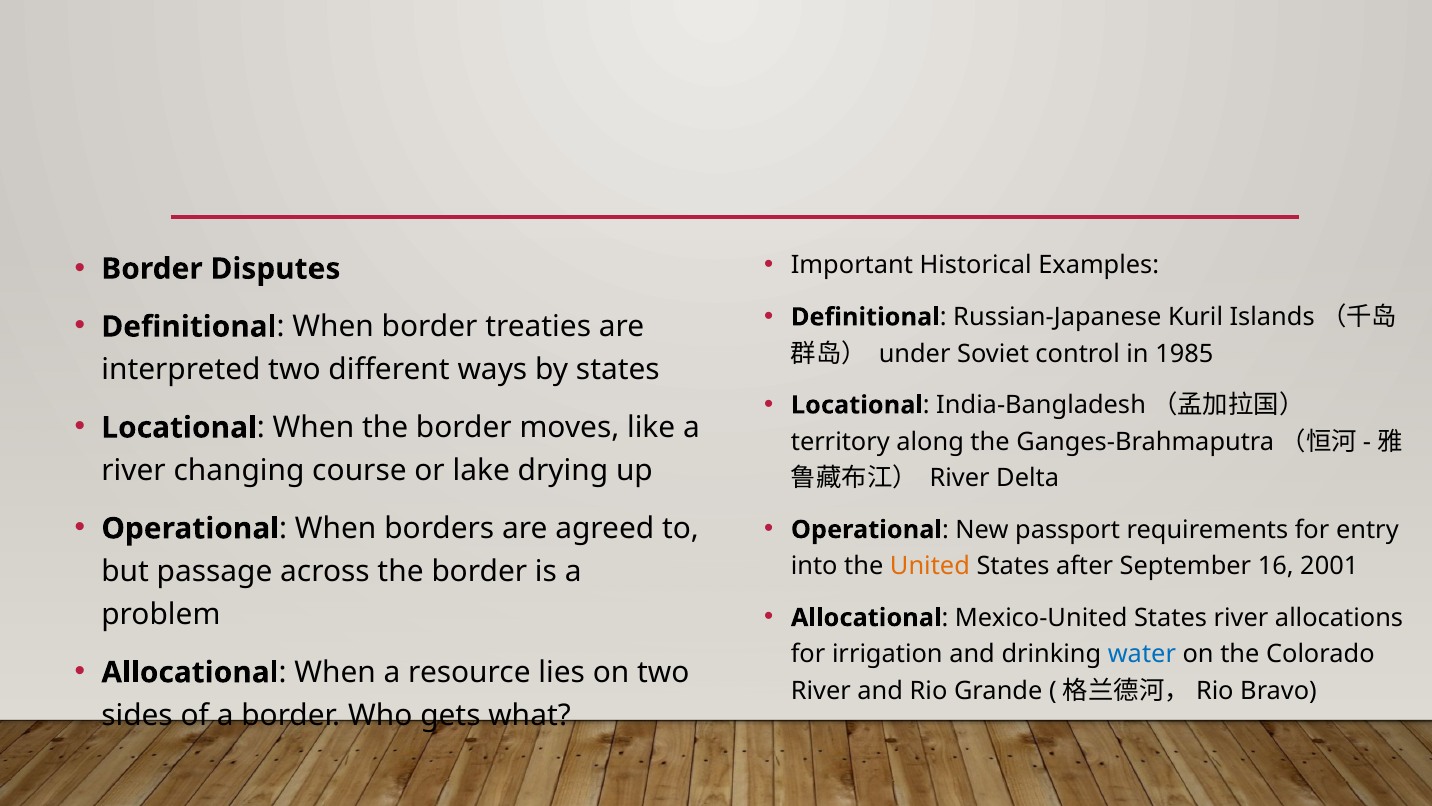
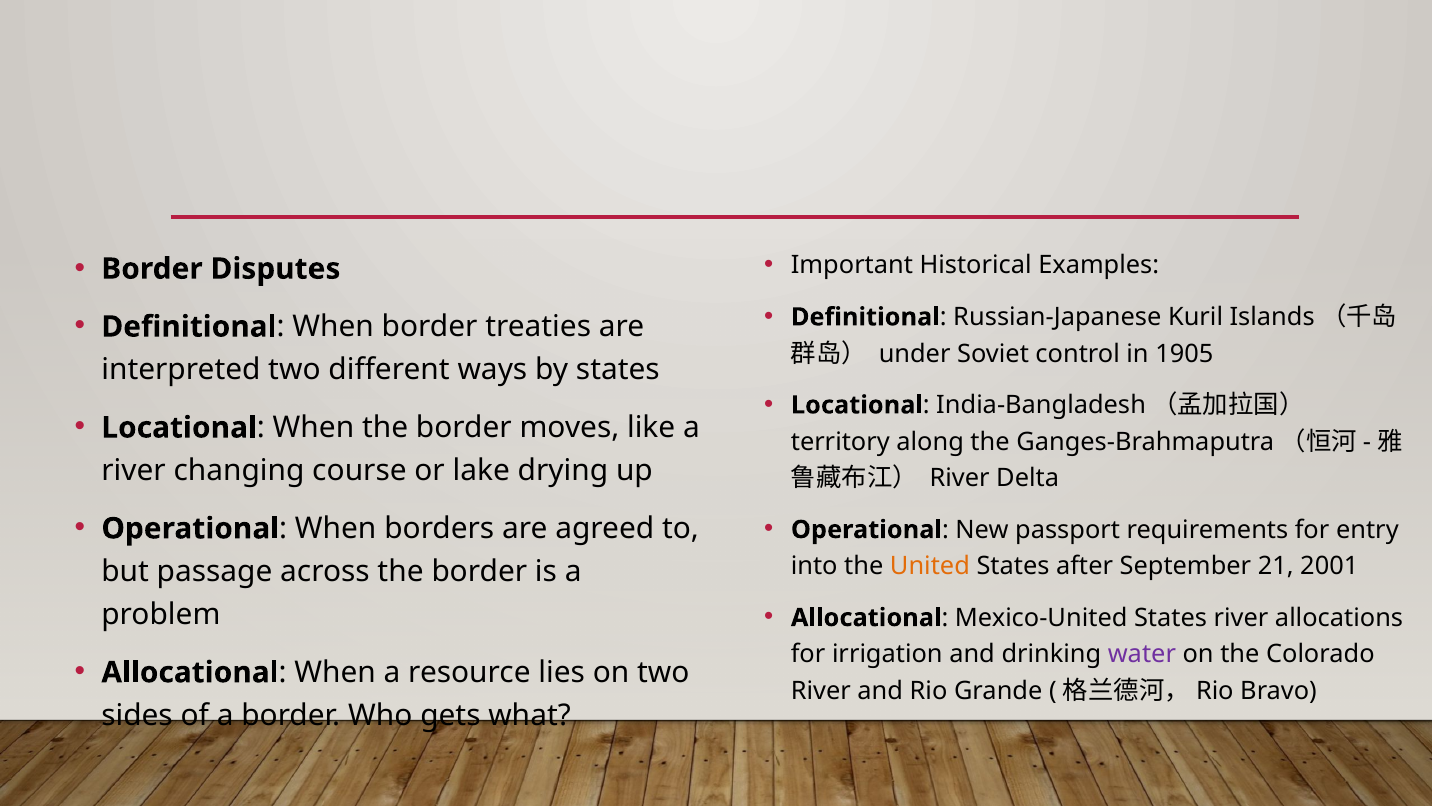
1985: 1985 -> 1905 (1184, 353)
16: 16 -> 21 (1276, 566)
water colour: blue -> purple (1142, 654)
